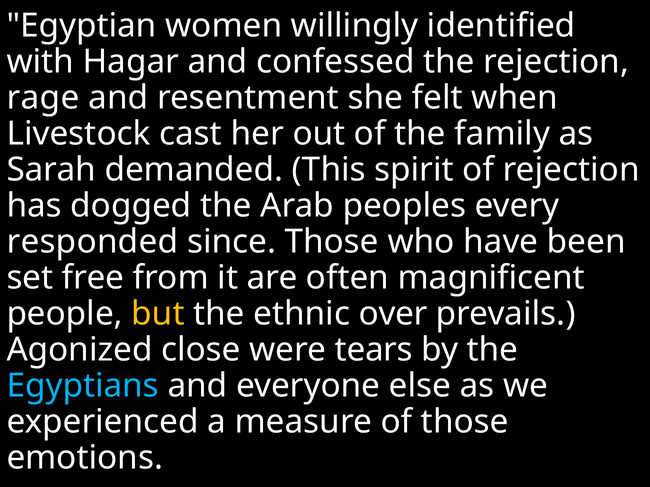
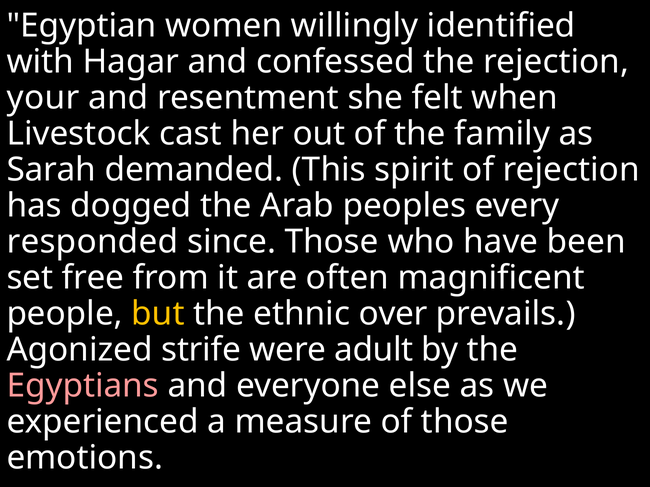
rage: rage -> your (43, 98)
close: close -> strife (201, 350)
tears: tears -> adult (374, 350)
Egyptians colour: light blue -> pink (83, 386)
